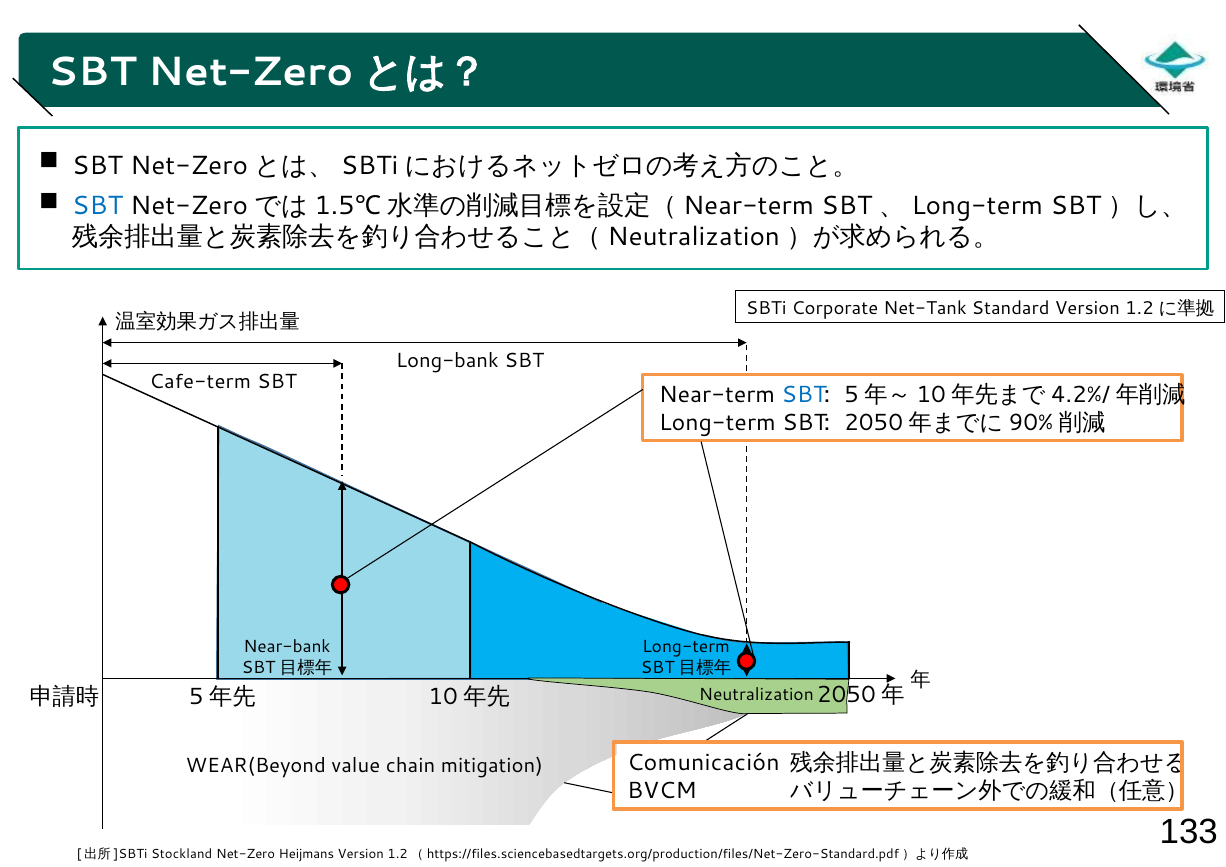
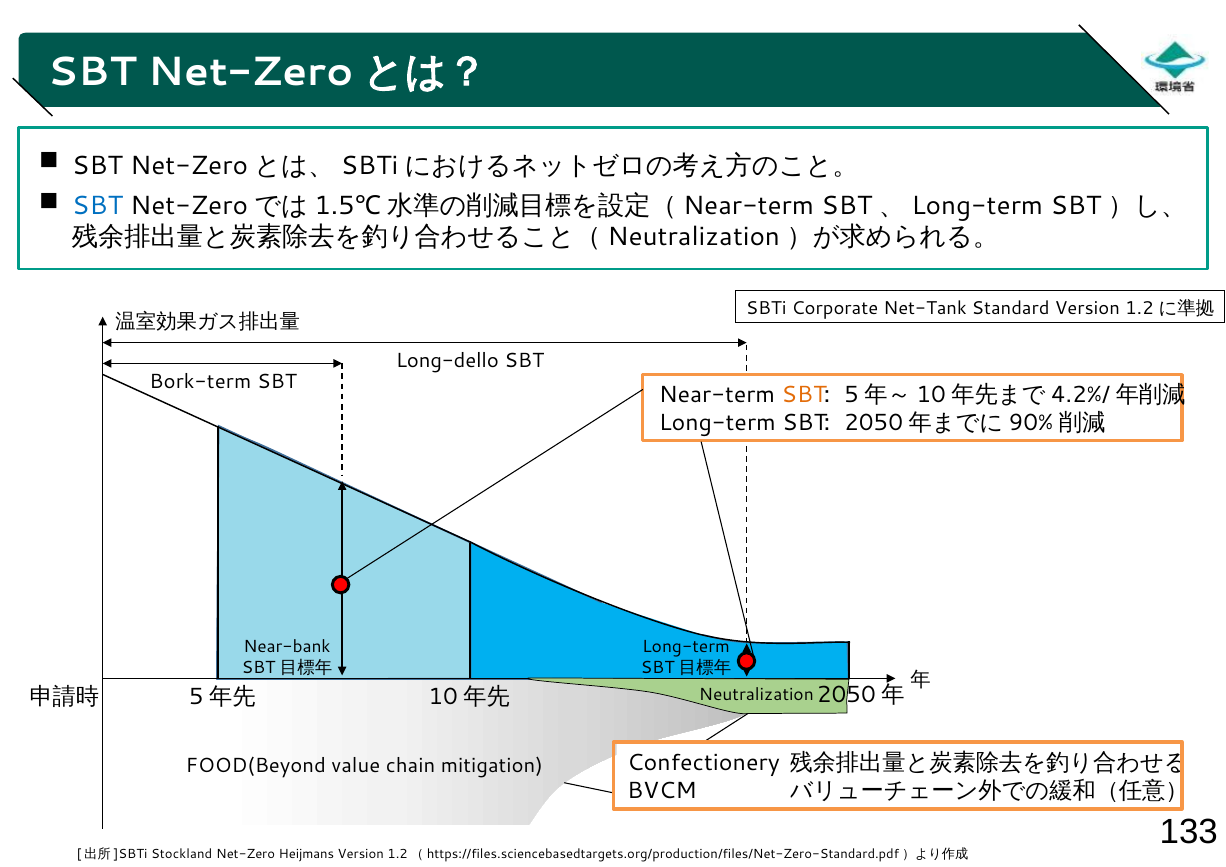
Long-bank: Long-bank -> Long-dello (447, 361)
Cafe-term: Cafe-term -> Bork-term (200, 382)
SBT colour: blue -> orange (804, 395)
Comunicación: Comunicación -> Confectionery (703, 763)
WEAR(Beyond: WEAR(Beyond -> FOOD(Beyond (256, 765)
